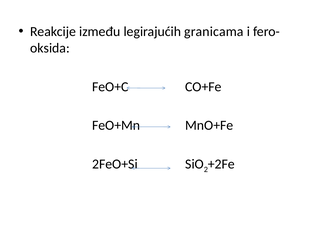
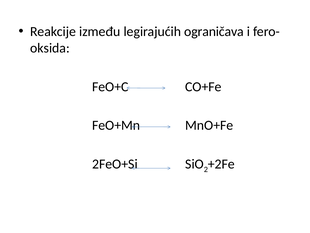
granicama: granicama -> ograničava (214, 31)
